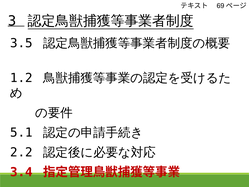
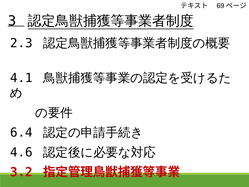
3.5: 3.5 -> 2.3 (21, 43)
1.2: 1.2 -> 4.1 (21, 78)
5.1: 5.1 -> 6.4 (21, 132)
2.2: 2.2 -> 4.6 (21, 152)
3.4: 3.4 -> 3.2 (21, 172)
